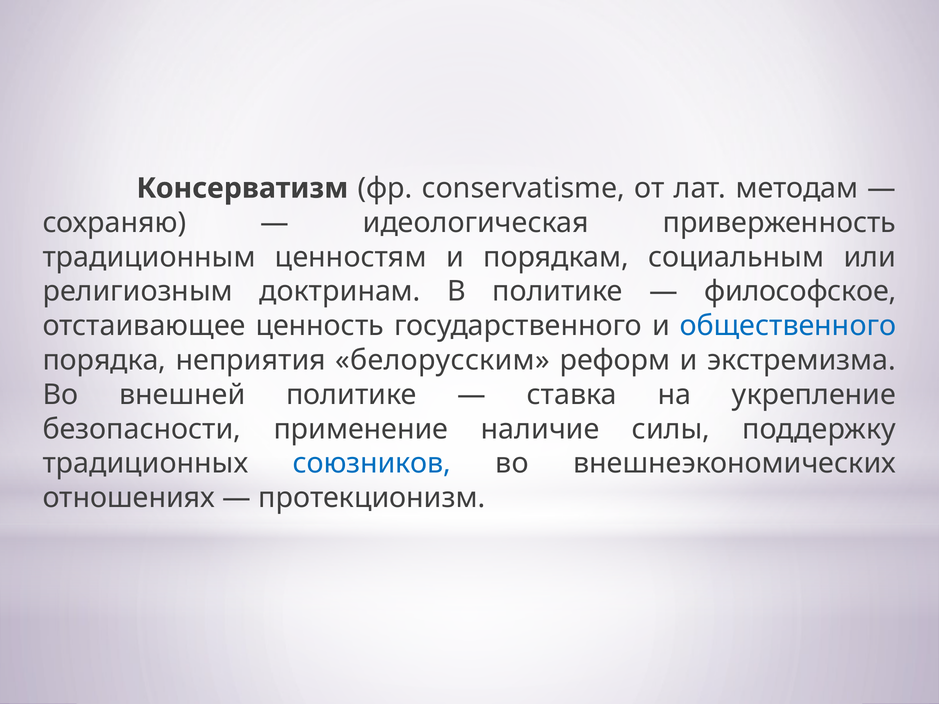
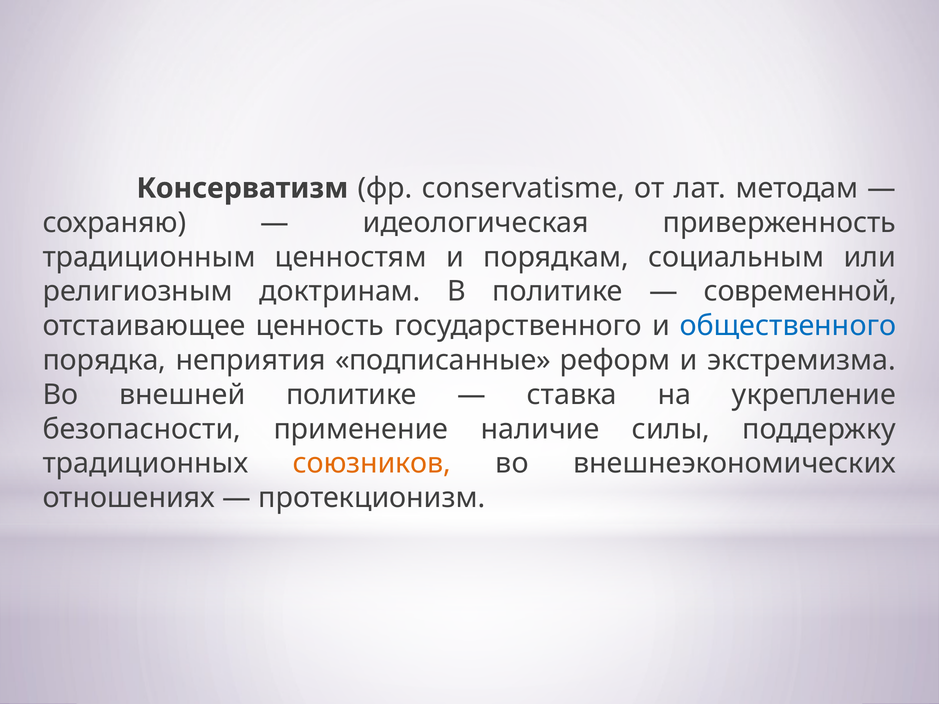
философское: философское -> современной (800, 292)
белорусским: белорусским -> подписанные (443, 360)
союзников colour: blue -> orange (372, 464)
